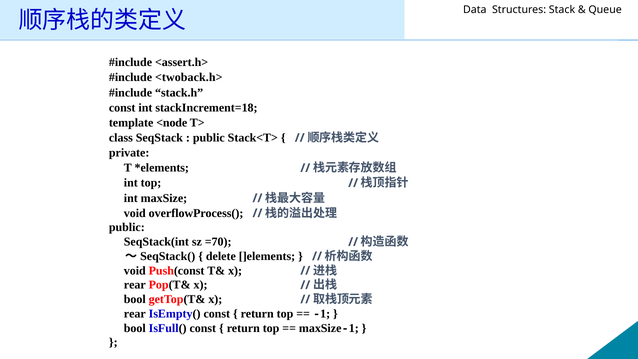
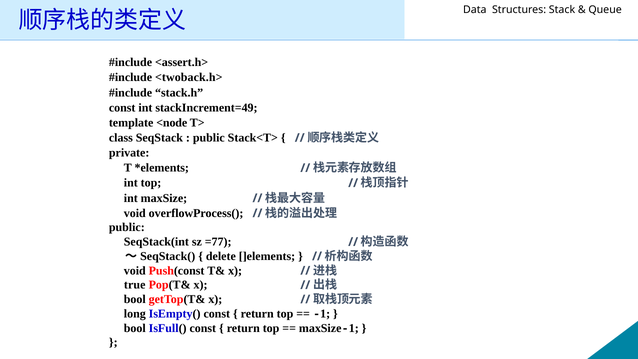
stackIncrement=18: stackIncrement=18 -> stackIncrement=49 (206, 108)
=70: =70 -> =77 (218, 242)
rear: rear -> true (135, 285)
rear: rear -> long (135, 314)
